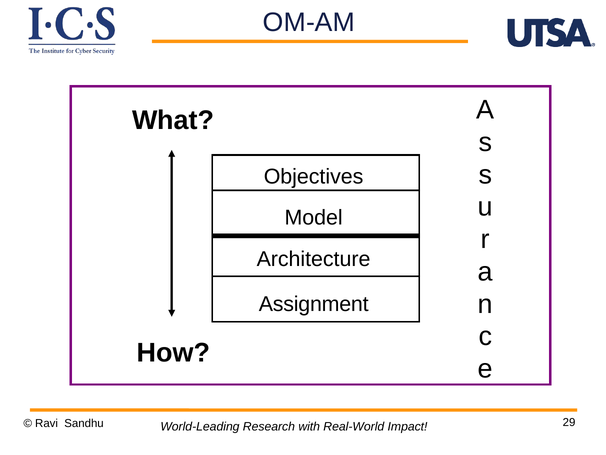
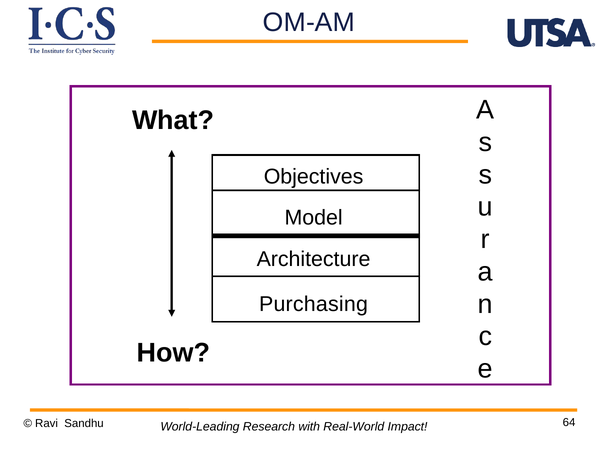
Assignment: Assignment -> Purchasing (313, 304)
29: 29 -> 64 (569, 422)
